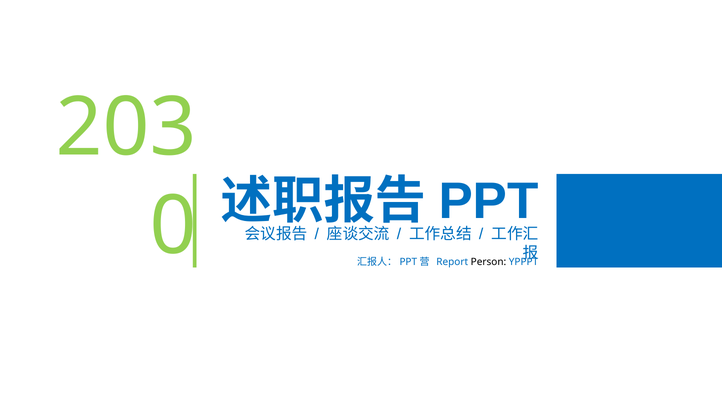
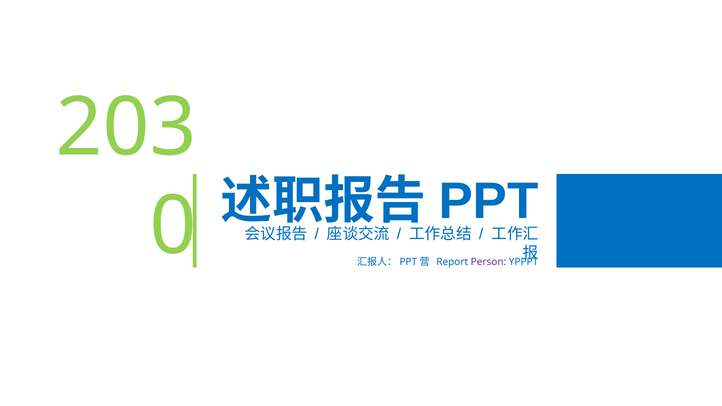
Person colour: black -> purple (488, 262)
